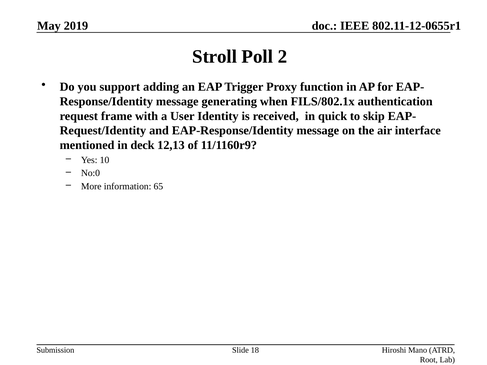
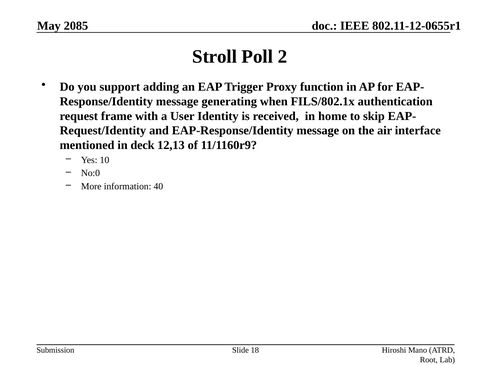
2019: 2019 -> 2085 (76, 26)
quick: quick -> home (333, 116)
65: 65 -> 40 (158, 187)
